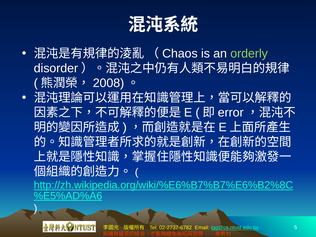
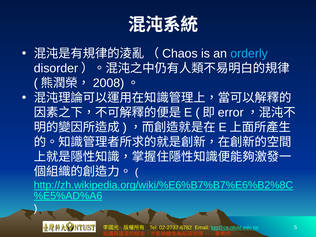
orderly colour: light green -> light blue (249, 54)
